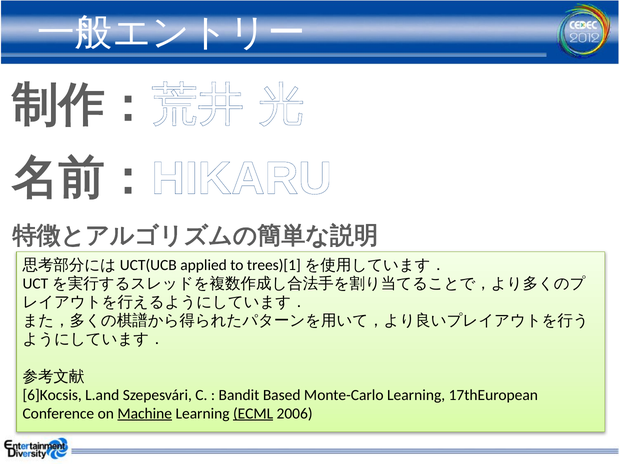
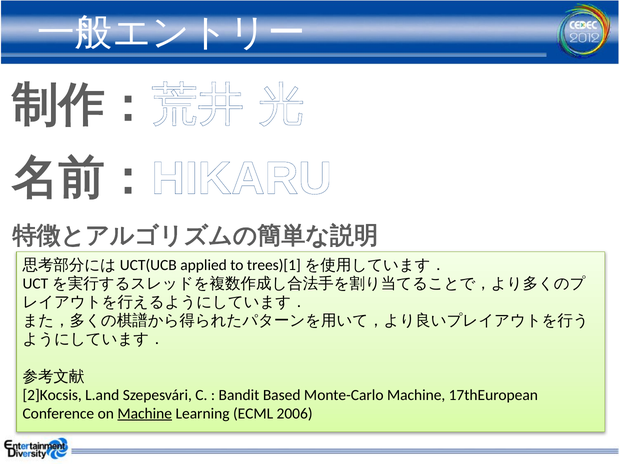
6]Kocsis: 6]Kocsis -> 2]Kocsis (52, 395)
Monte-Carlo Learning: Learning -> Machine (416, 395)
ECML underline: present -> none (253, 414)
